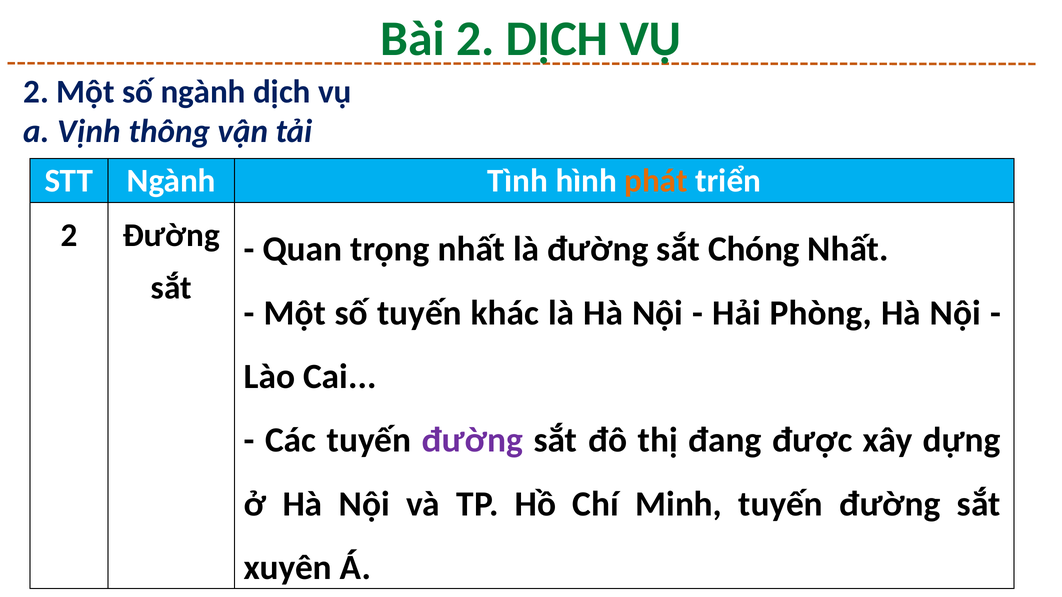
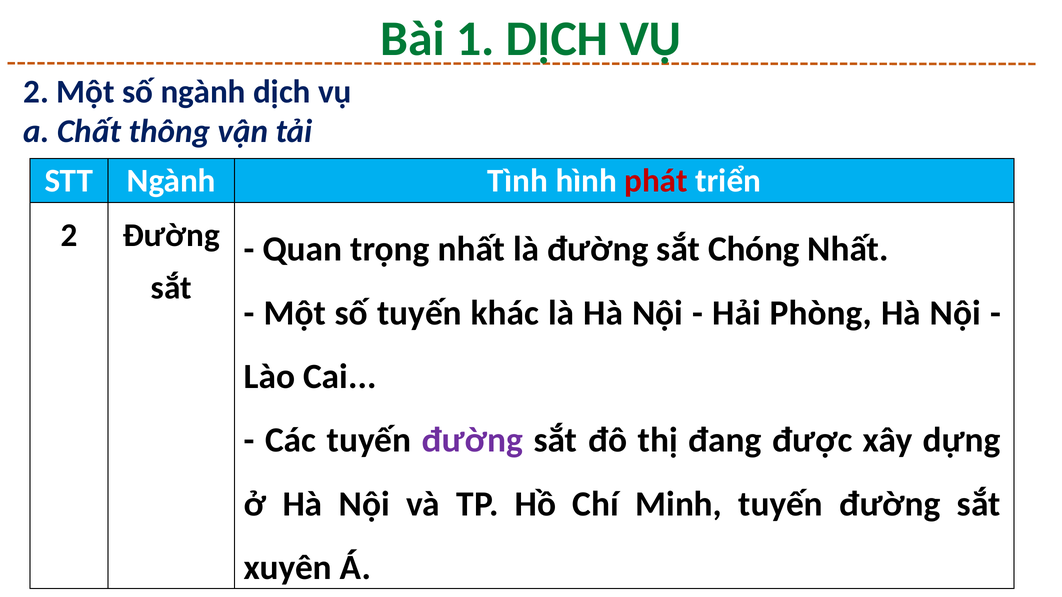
Bài 2: 2 -> 1 (476, 39)
Vịnh: Vịnh -> Chất (89, 132)
phát colour: orange -> red (656, 181)
